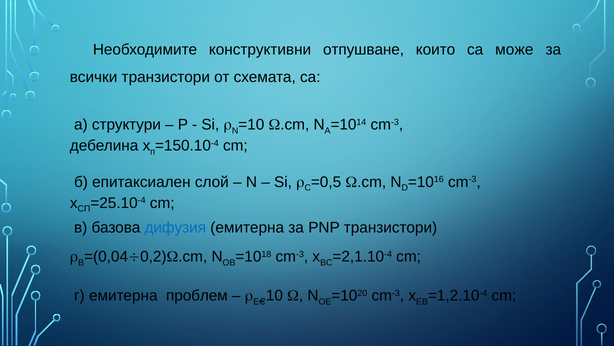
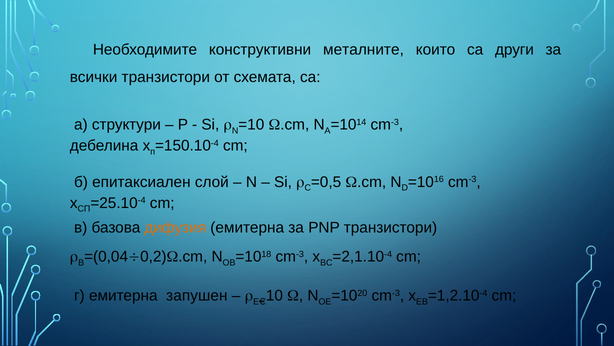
отпушване: отпушване -> металните (363, 49)
може: може -> други (514, 49)
дифузия colour: blue -> orange (175, 227)
проблем: проблем -> запушен (197, 295)
